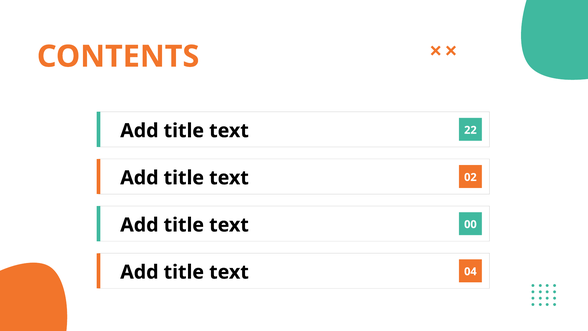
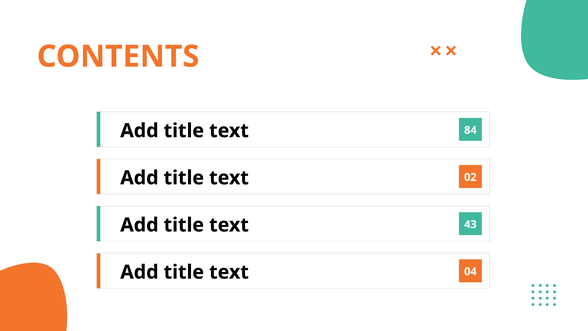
22: 22 -> 84 (470, 130)
00: 00 -> 43 (470, 224)
